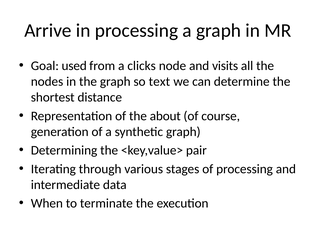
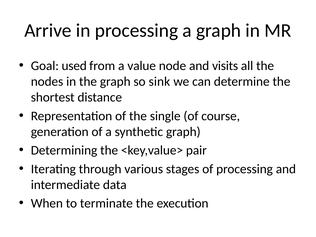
clicks: clicks -> value (142, 66)
text: text -> sink (159, 81)
about: about -> single (165, 116)
